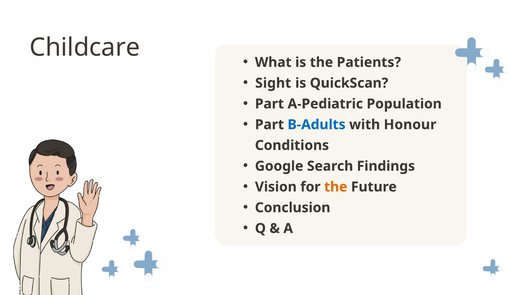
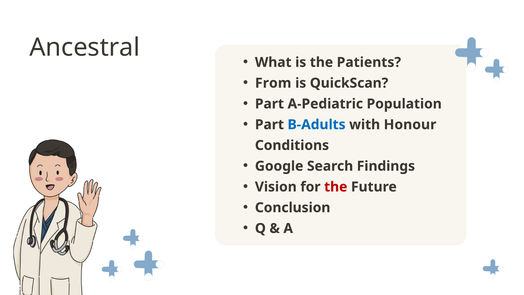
Childcare: Childcare -> Ancestral (85, 47)
Sight: Sight -> From (273, 83)
the colour: orange -> red (336, 187)
